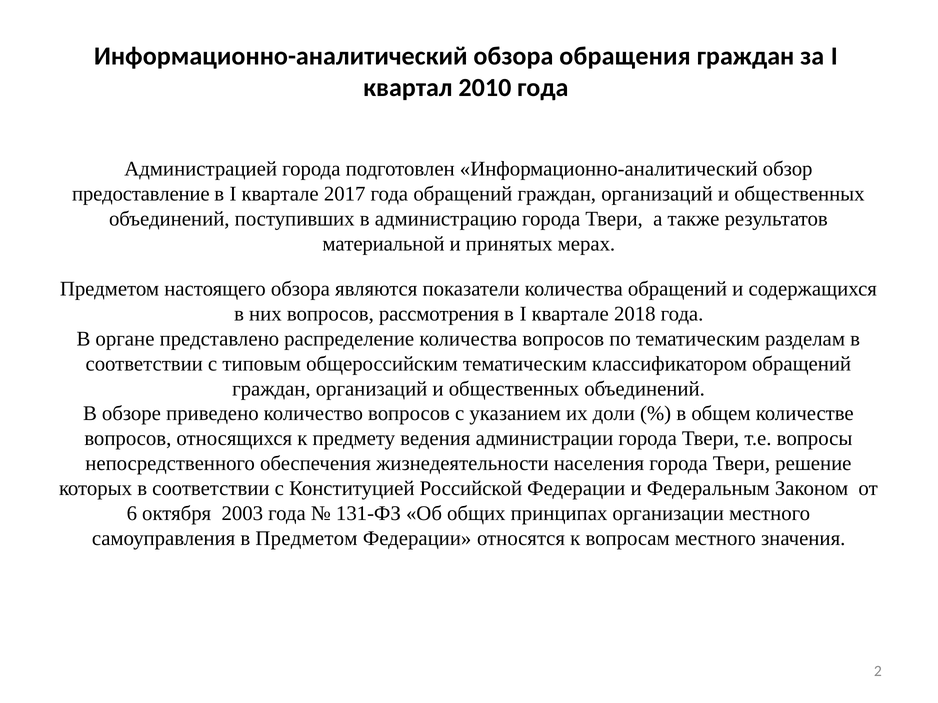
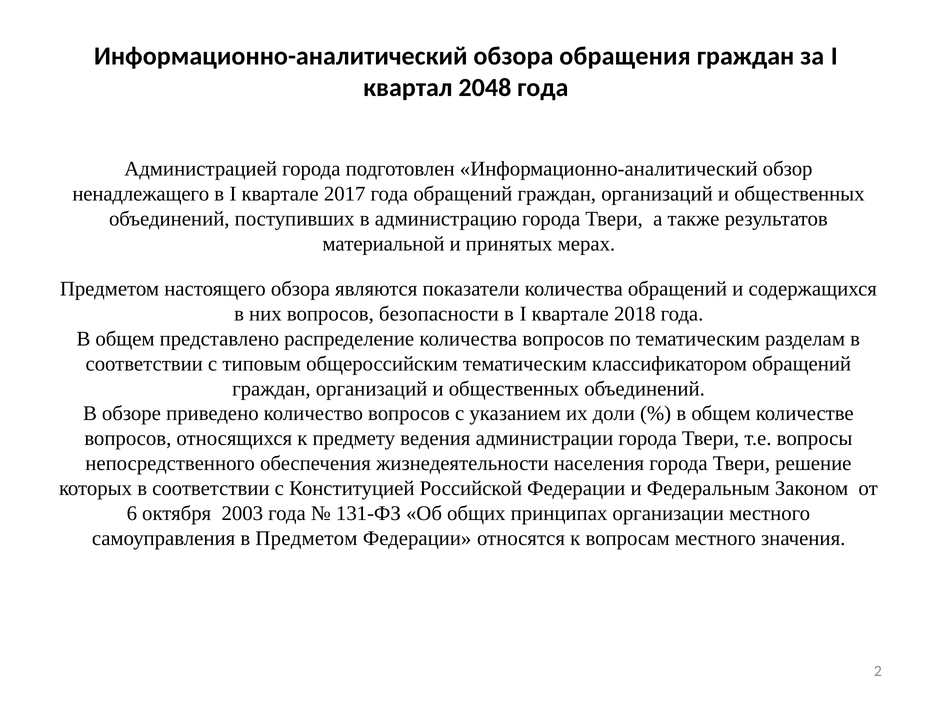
2010: 2010 -> 2048 (485, 88)
предоставление: предоставление -> ненадлежащего (141, 194)
рассмотрения: рассмотрения -> безопасности (439, 314)
органе: органе -> общем (125, 339)
